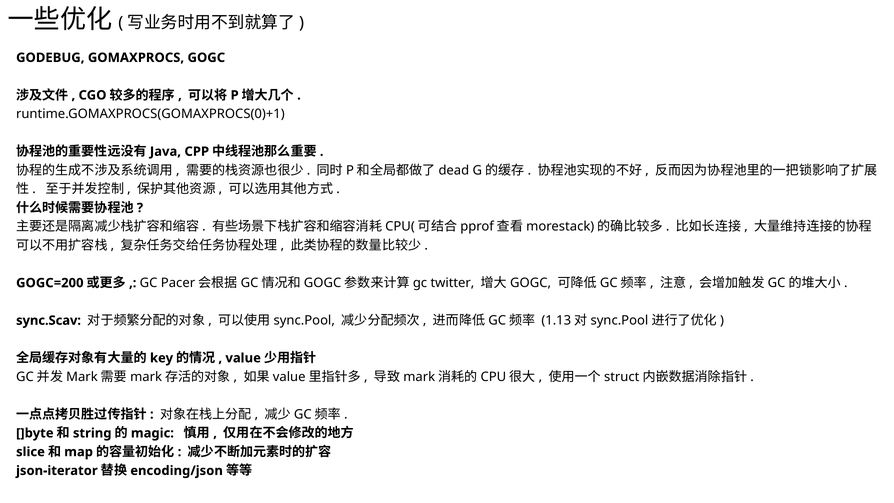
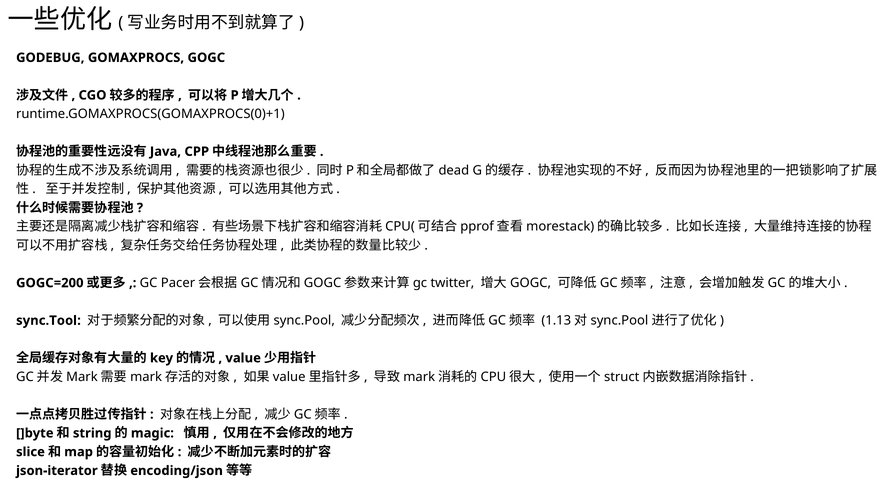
sync.Scav: sync.Scav -> sync.Tool (48, 320)
